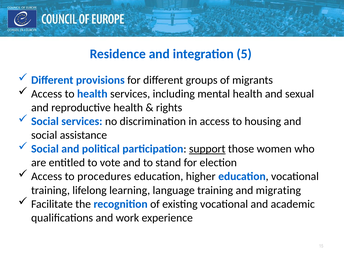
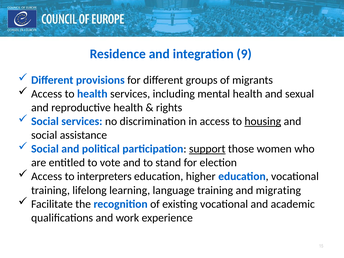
5: 5 -> 9 (244, 54)
housing underline: none -> present (263, 121)
procedures: procedures -> interpreters (104, 176)
